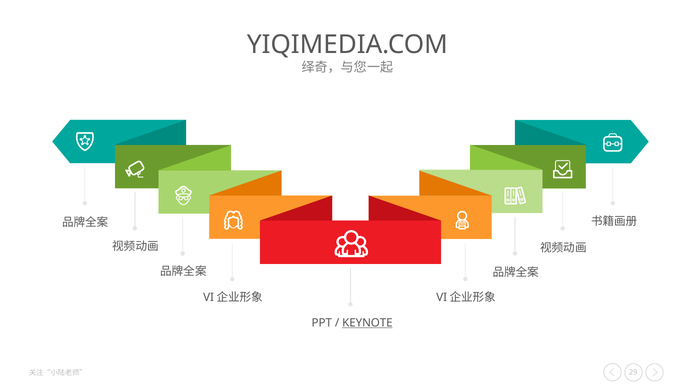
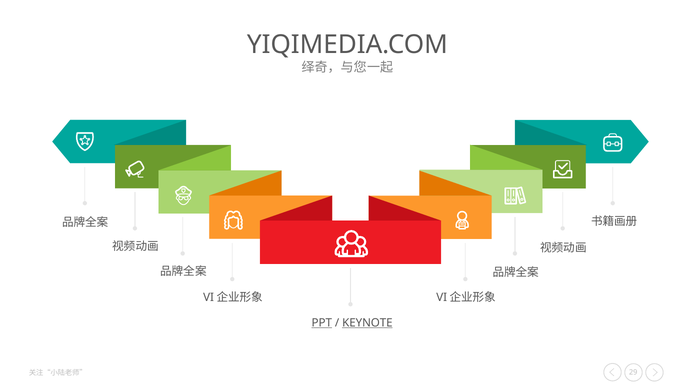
PPT underline: none -> present (322, 323)
